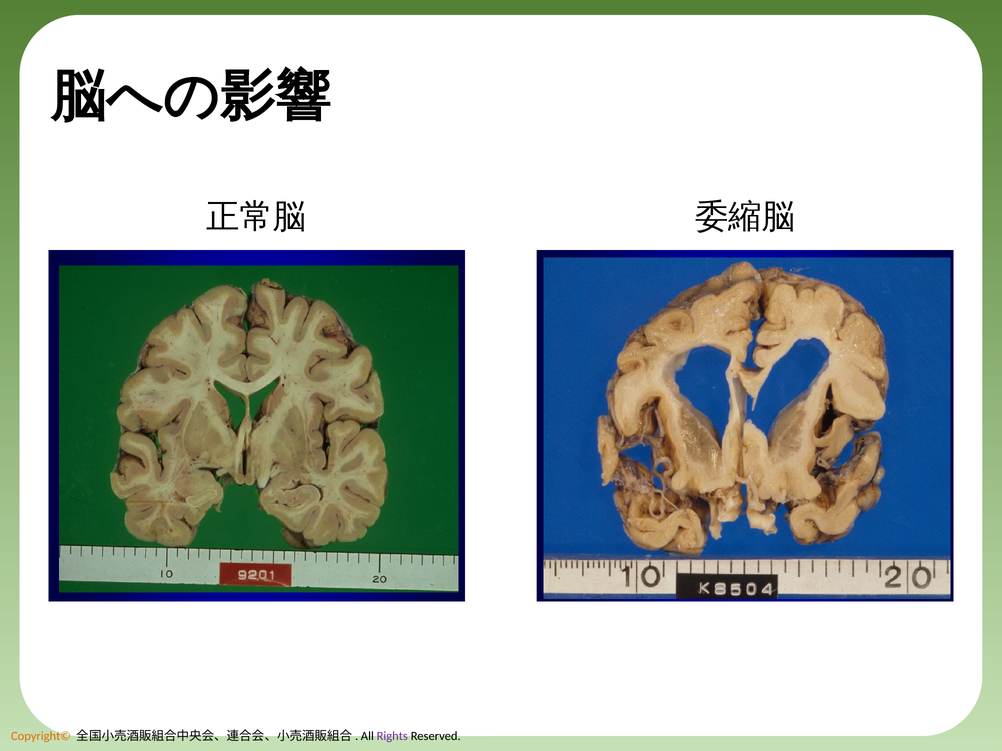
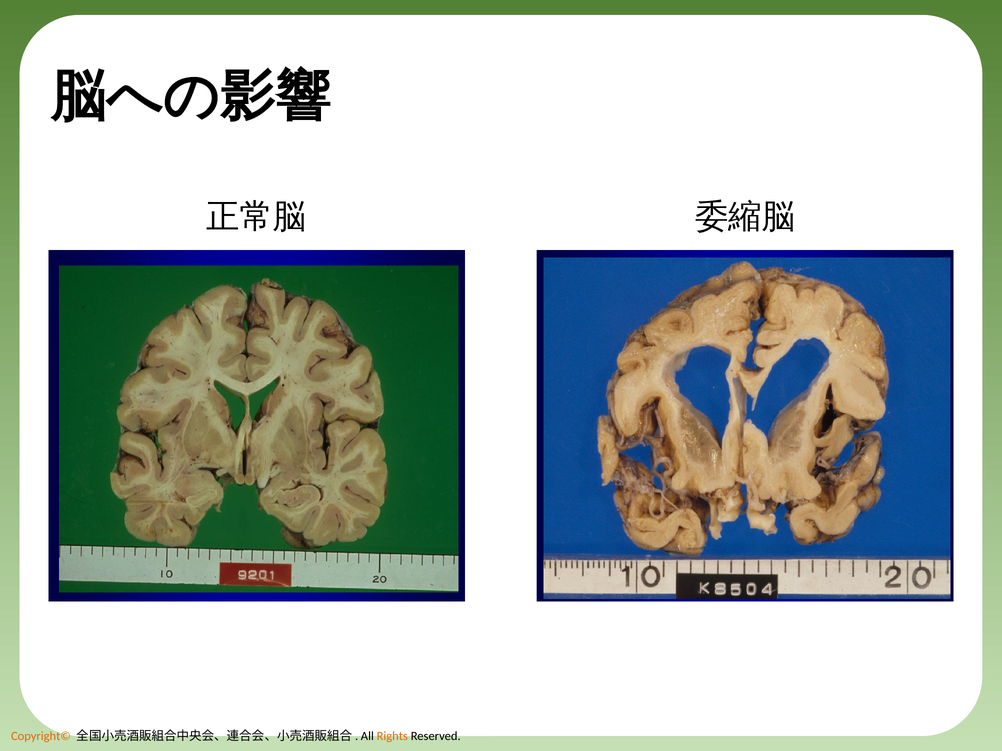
Rights colour: purple -> orange (392, 737)
